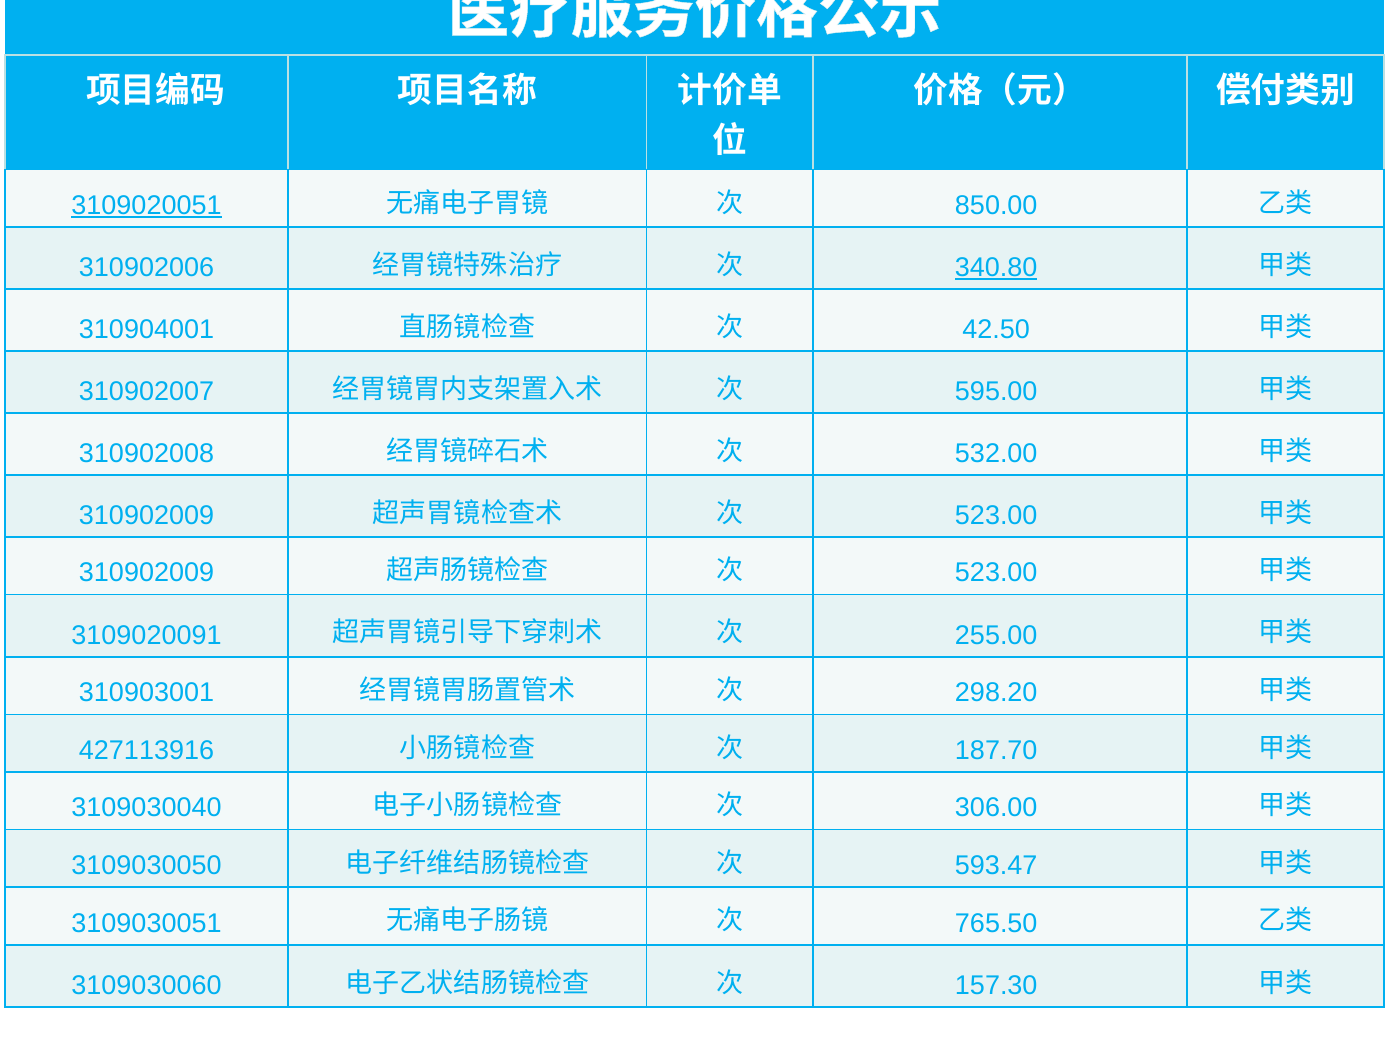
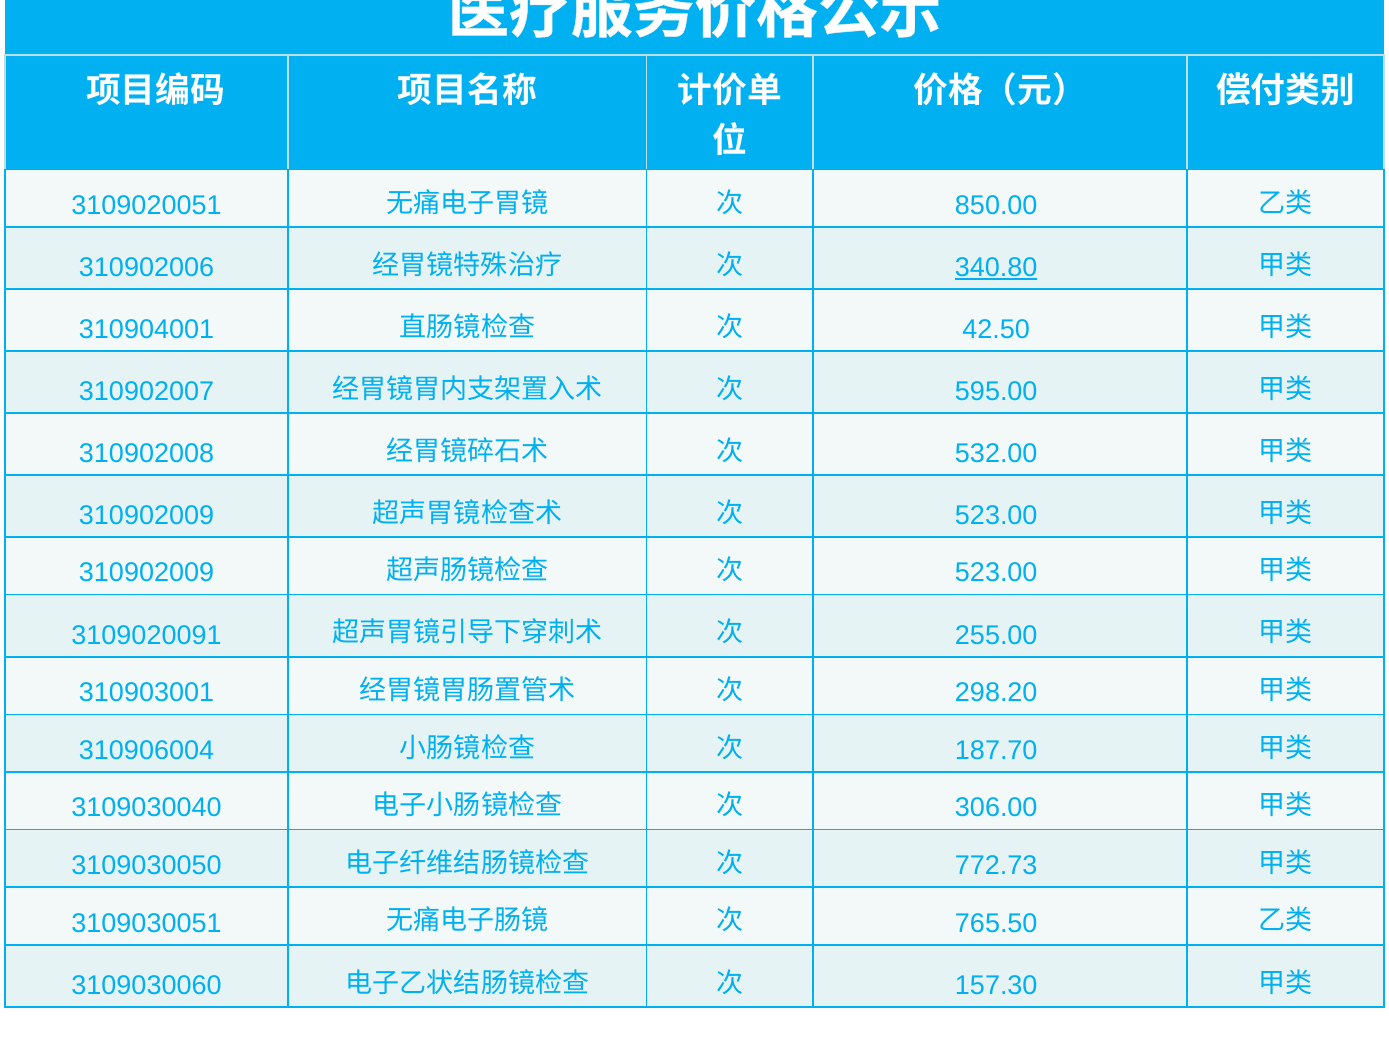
3109020051 underline: present -> none (147, 205)
427113916: 427113916 -> 310906004 (147, 750)
593.47: 593.47 -> 772.73 (996, 865)
